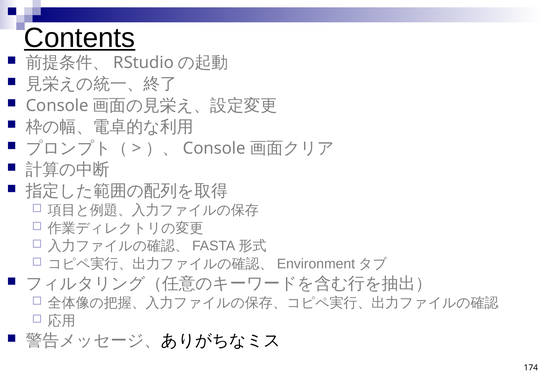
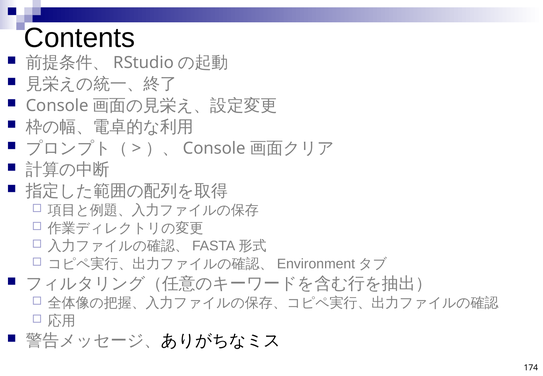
Contents underline: present -> none (80, 38)
